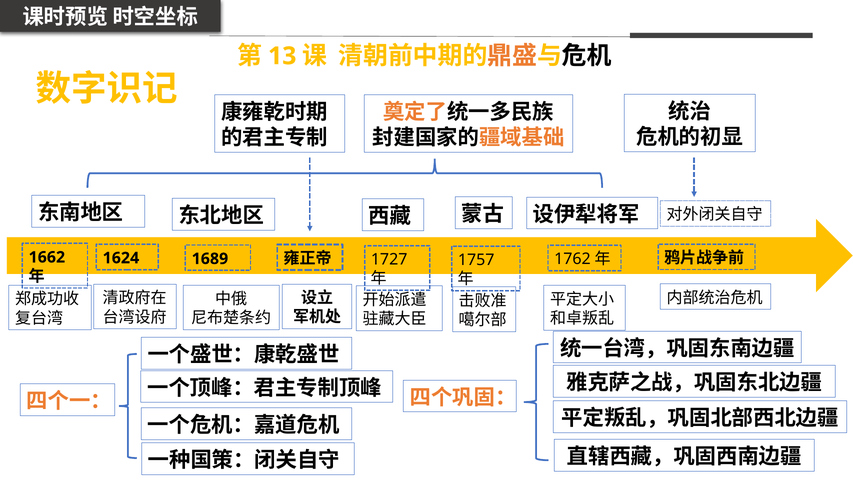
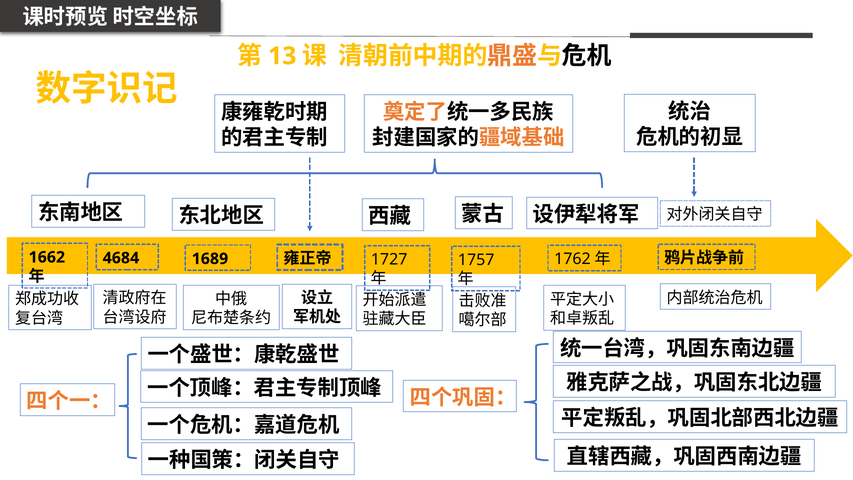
1624: 1624 -> 4684 (121, 258)
